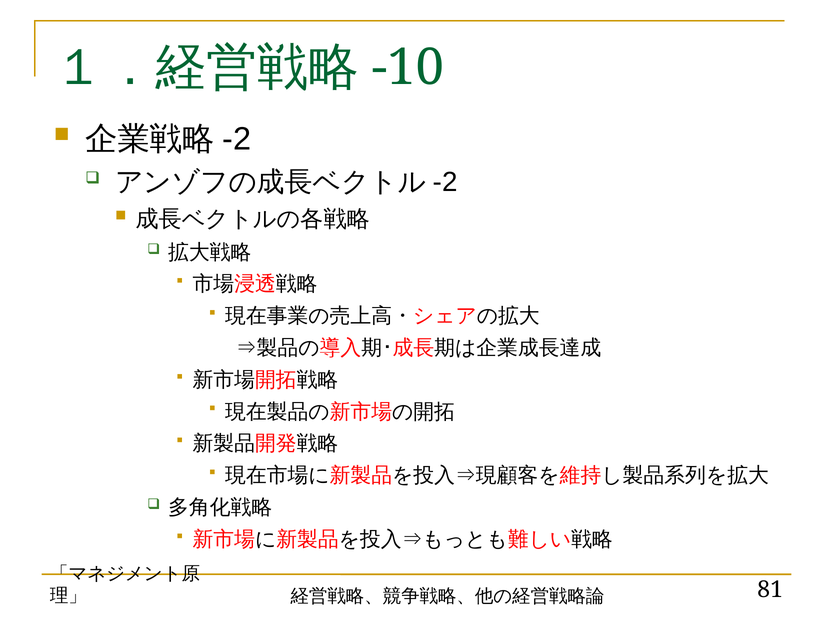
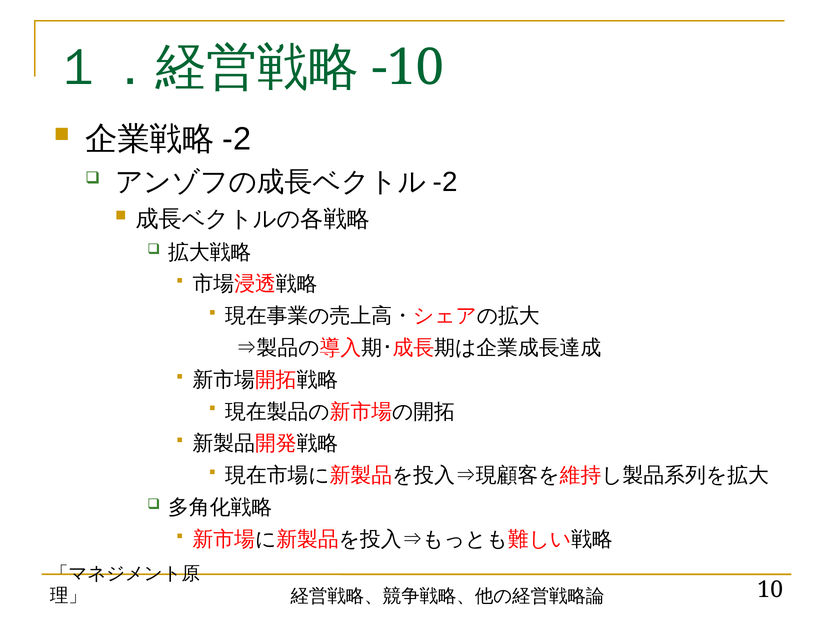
81: 81 -> 10 (770, 590)
